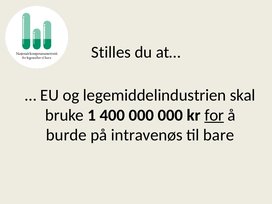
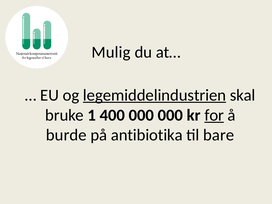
Stilles: Stilles -> Mulig (111, 52)
legemiddelindustrien underline: none -> present (155, 95)
intravenøs: intravenøs -> antibiotika (147, 135)
